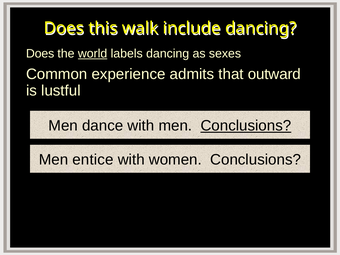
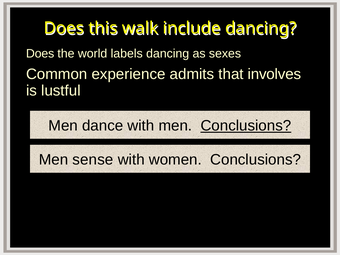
world underline: present -> none (93, 54)
outward: outward -> involves (274, 74)
entice: entice -> sense (93, 160)
